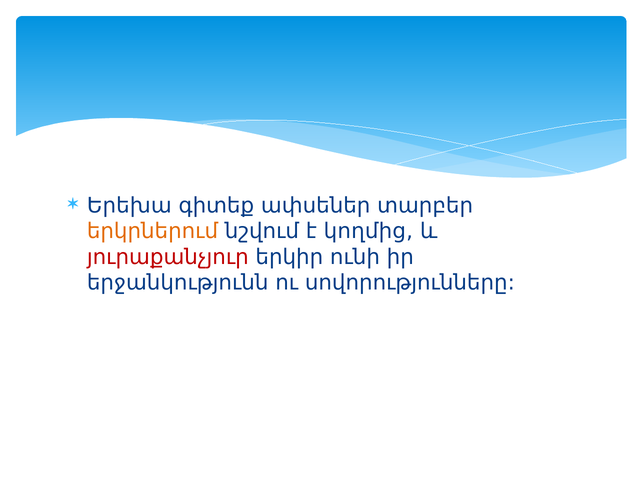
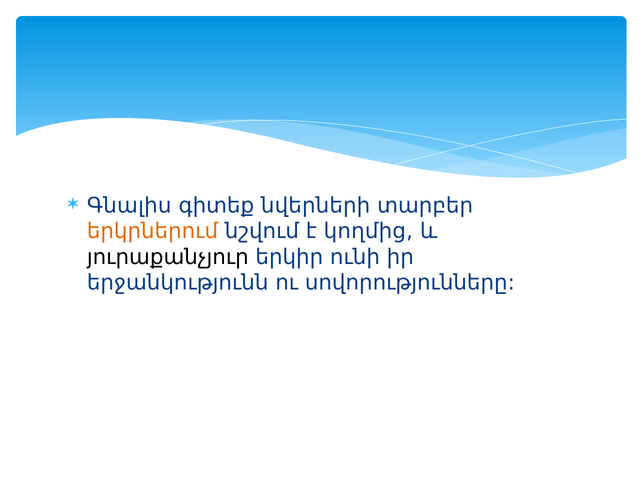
Երեխա: Երեխա -> Գնալիս (129, 205)
ափսեներ: ափսեներ -> նվերների (316, 205)
յուրաքանչյուր colour: red -> black (168, 257)
